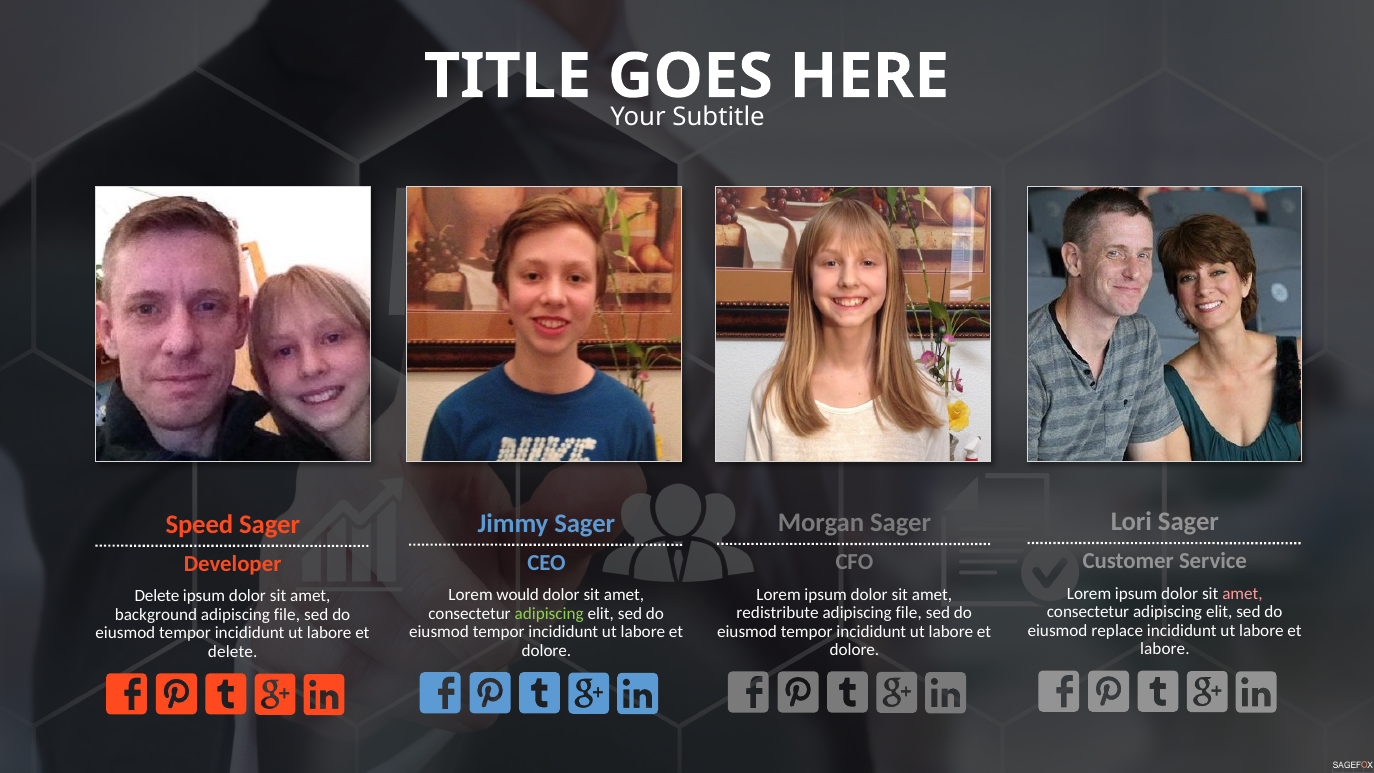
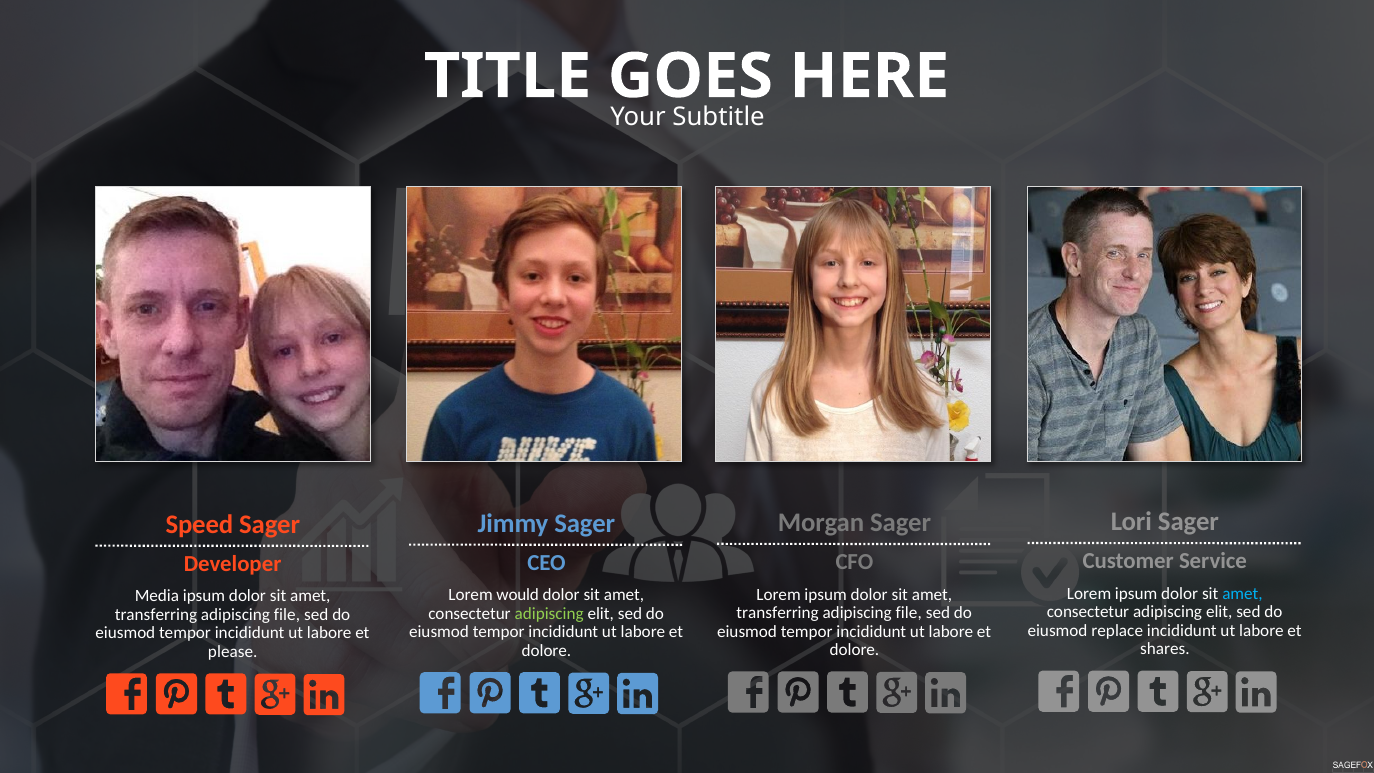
amet colour: pink -> light blue (1242, 593)
Delete: Delete -> Media (157, 596)
redistribute: redistribute -> transferring (778, 613)
background: background -> transferring (156, 615)
labore: labore -> shares (1165, 649)
delete: delete -> please (233, 652)
